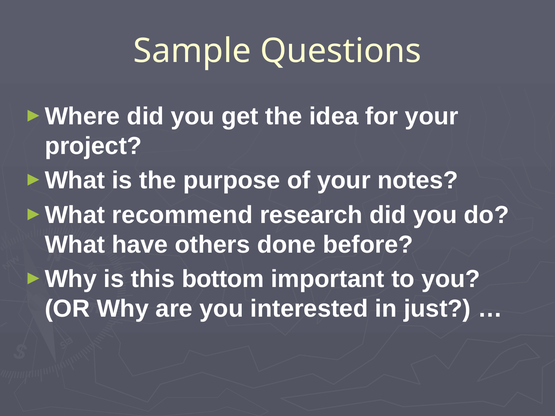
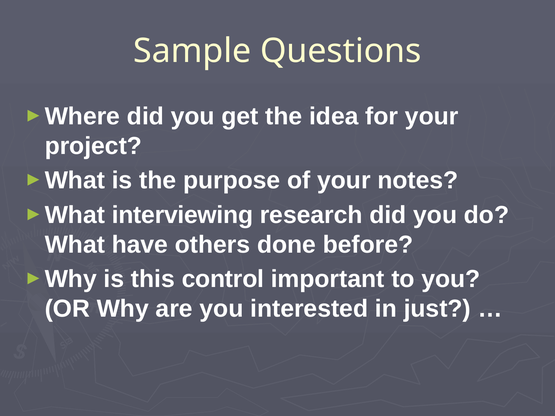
recommend: recommend -> interviewing (182, 215)
bottom: bottom -> control (223, 279)
